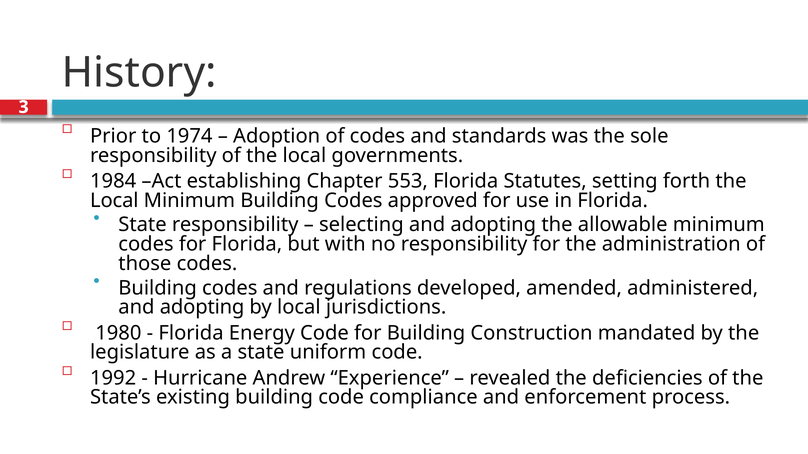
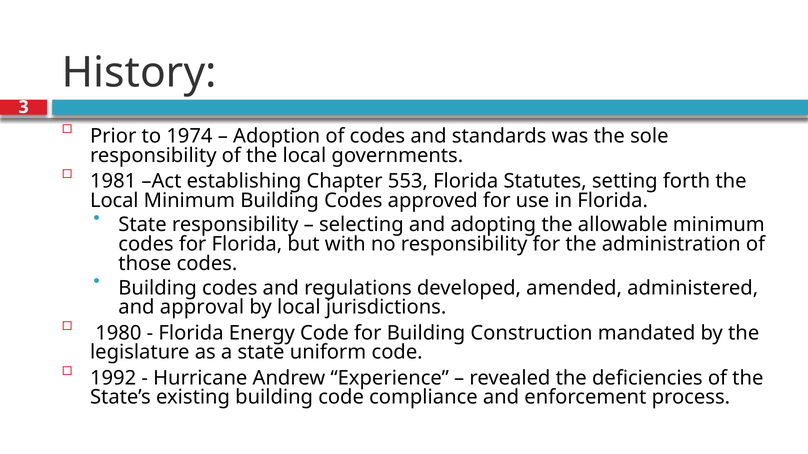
1984: 1984 -> 1981 (113, 181)
adopting: adopting -> approval (202, 308)
